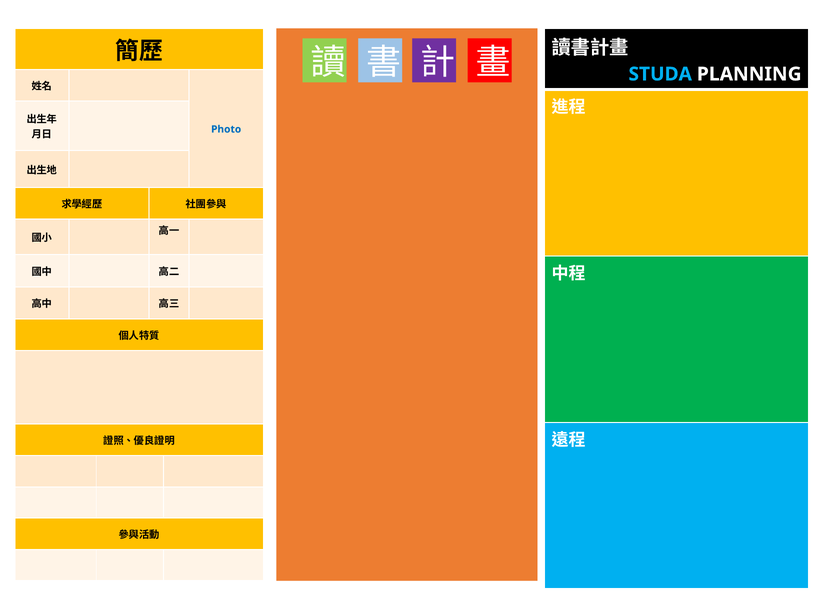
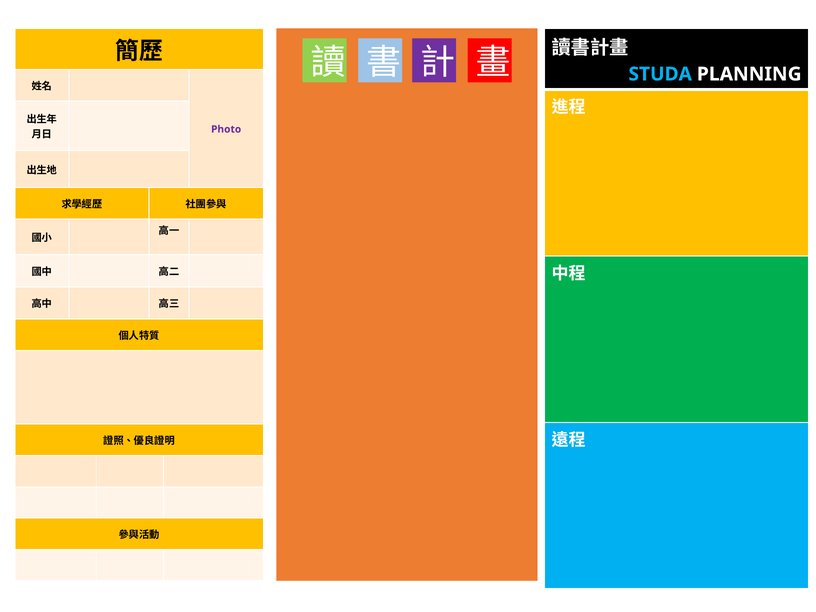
Photo colour: blue -> purple (226, 129)
